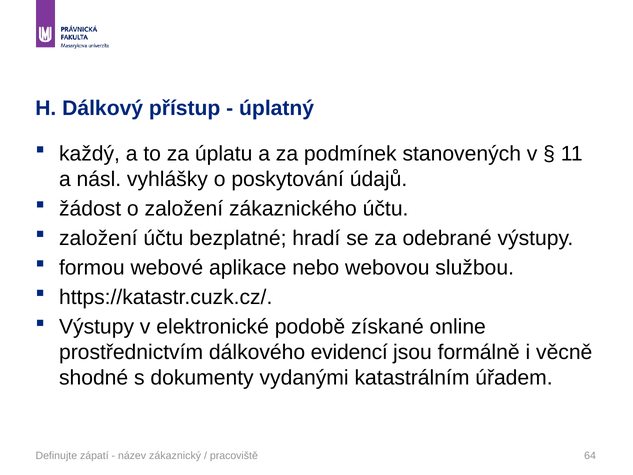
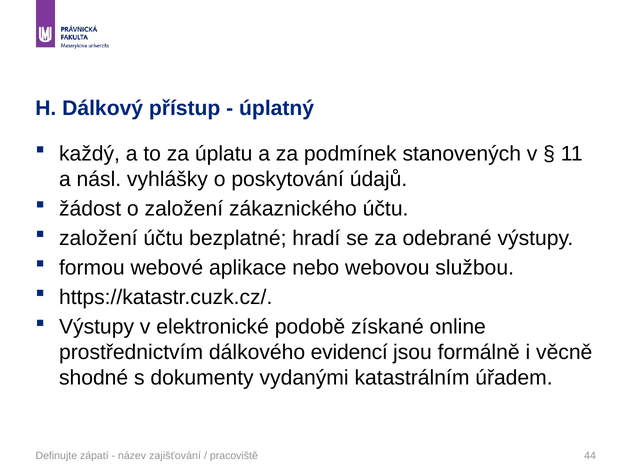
zákaznický: zákaznický -> zajišťování (175, 455)
64: 64 -> 44 (590, 455)
